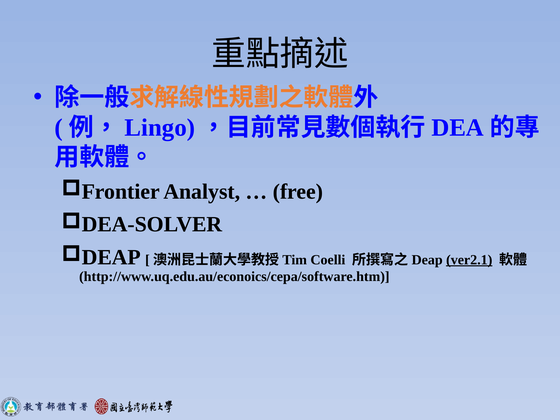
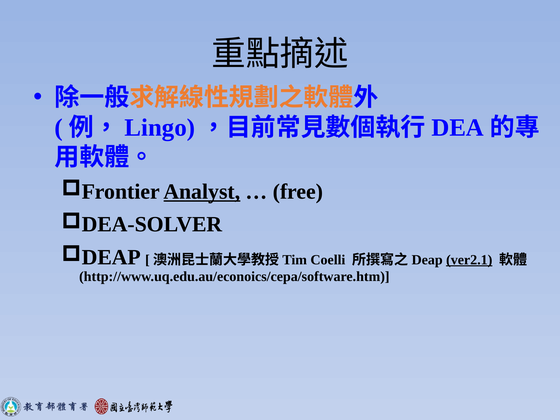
Analyst underline: none -> present (202, 192)
